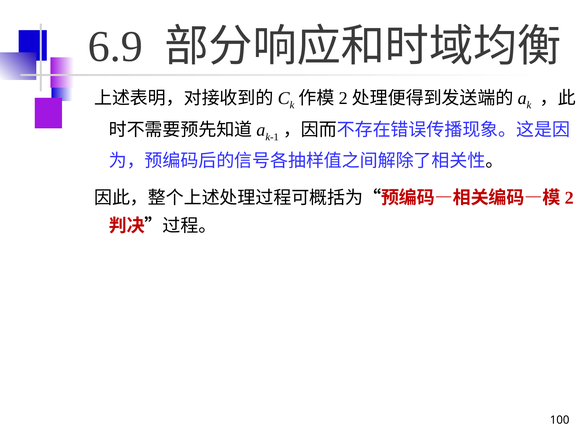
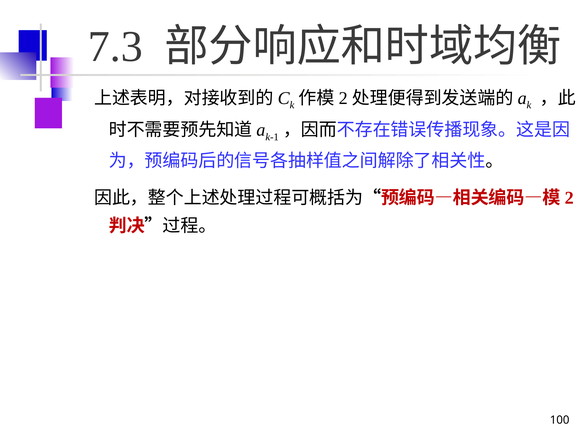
6.9: 6.9 -> 7.3 (115, 47)
